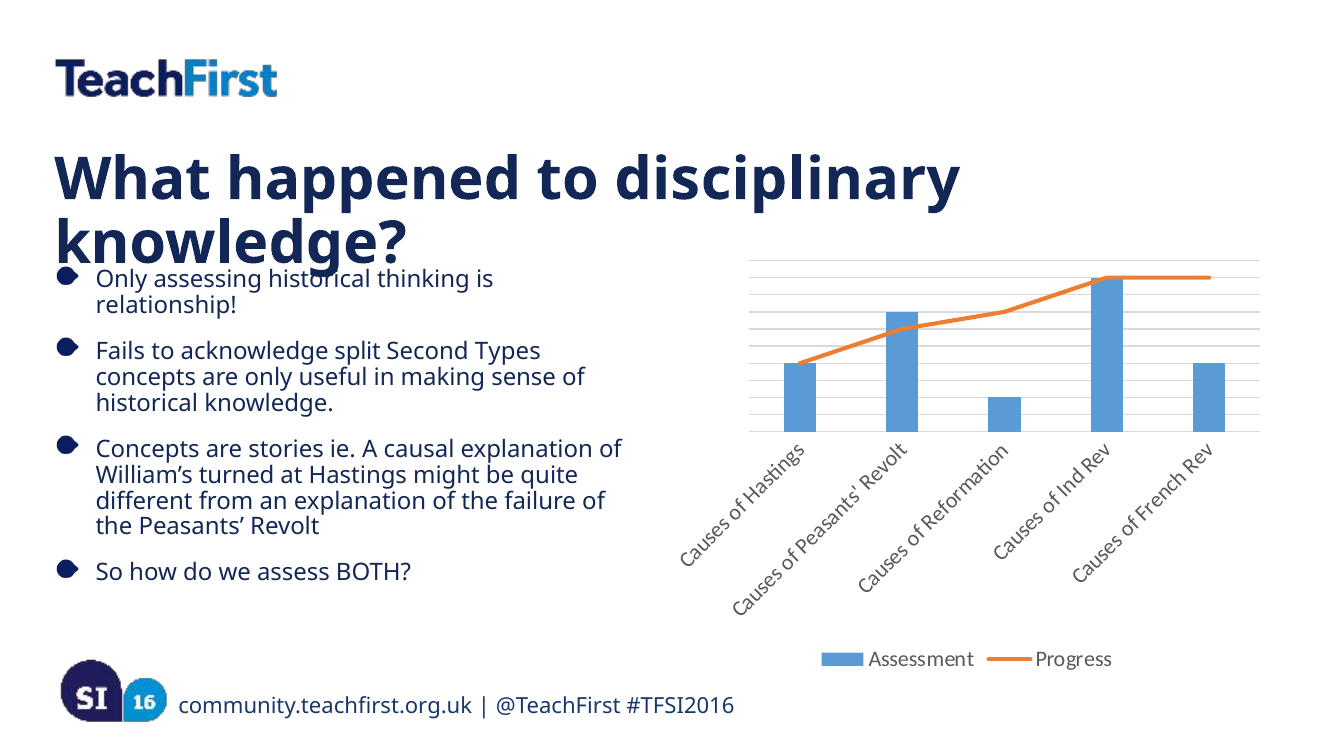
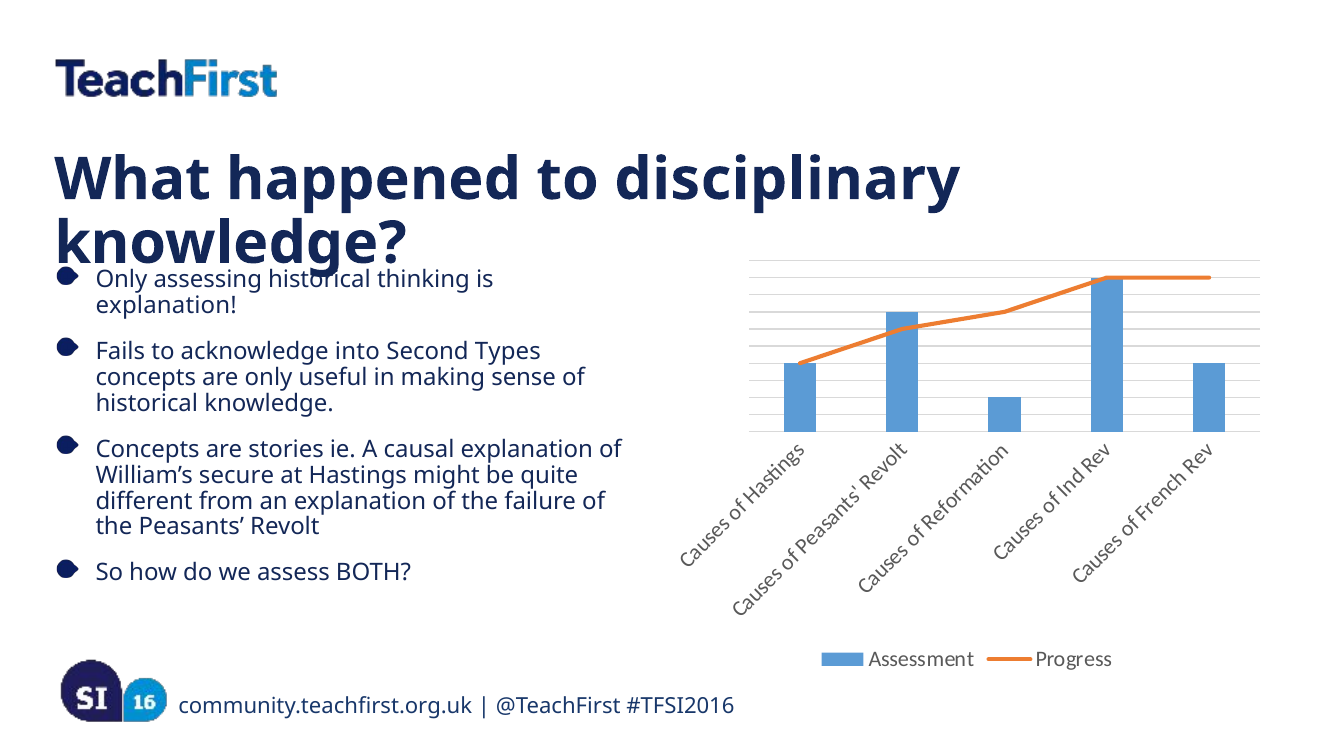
relationship: relationship -> explanation (166, 306)
split: split -> into (357, 352)
turned: turned -> secure (237, 475)
